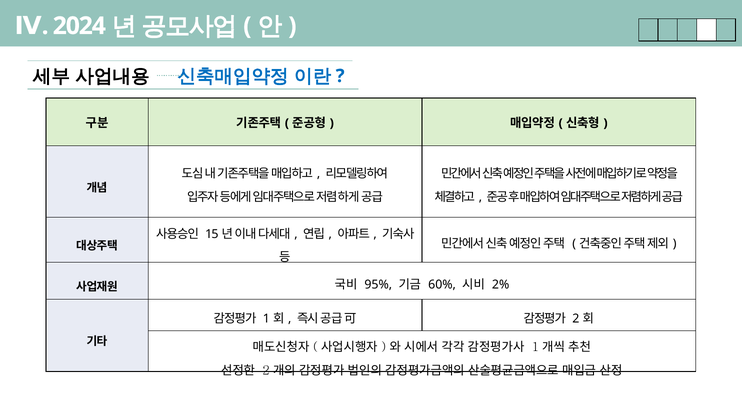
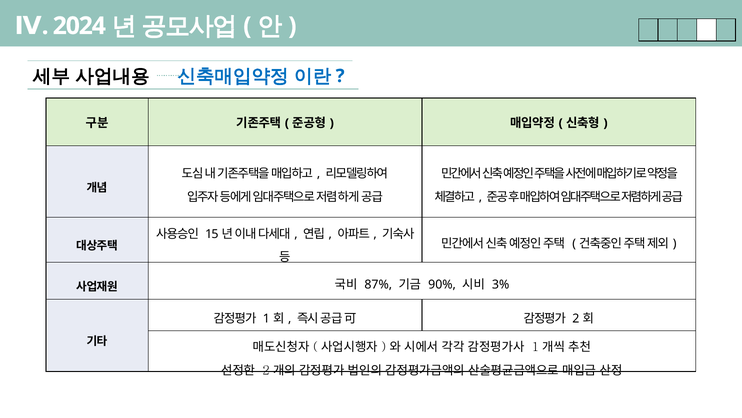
95%: 95% -> 87% (378, 284)
60%: 60% -> 90% (442, 284)
2%: 2% -> 3% (501, 284)
